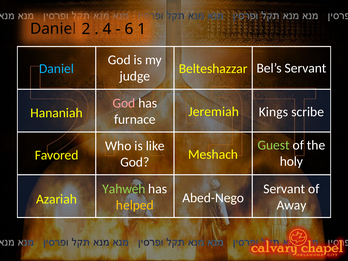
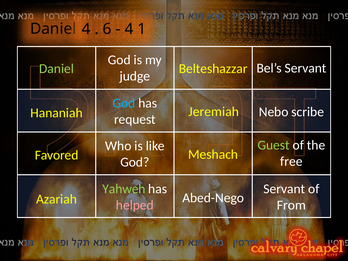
2: 2 -> 4 (86, 29)
4: 4 -> 6 (107, 29)
6: 6 -> 4 (129, 29)
Daniel colour: light blue -> light green (57, 69)
God colour: pink -> light blue (124, 103)
Kings: Kings -> Nebo (274, 112)
furnace: furnace -> request (135, 119)
holy: holy -> free (291, 162)
helped colour: yellow -> pink (135, 205)
Away: Away -> From (291, 205)
